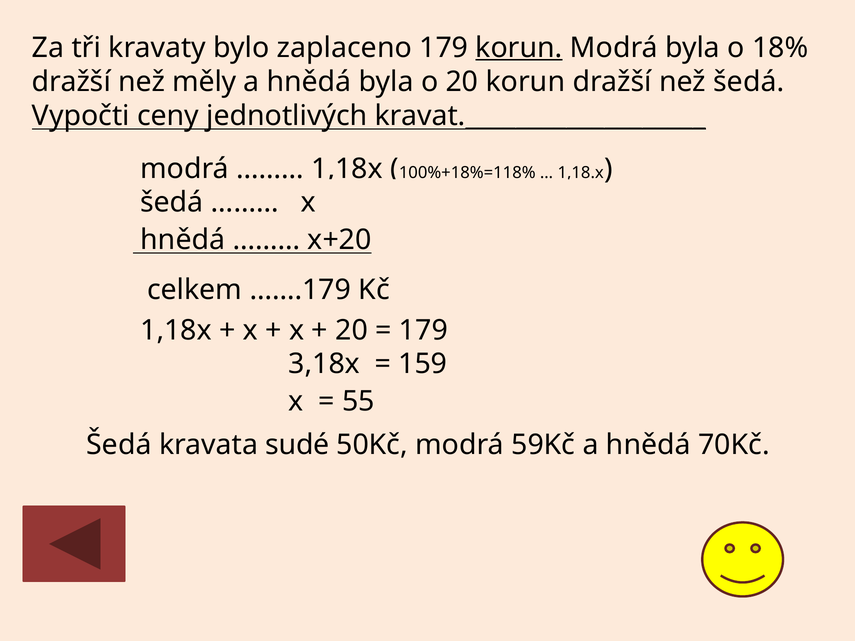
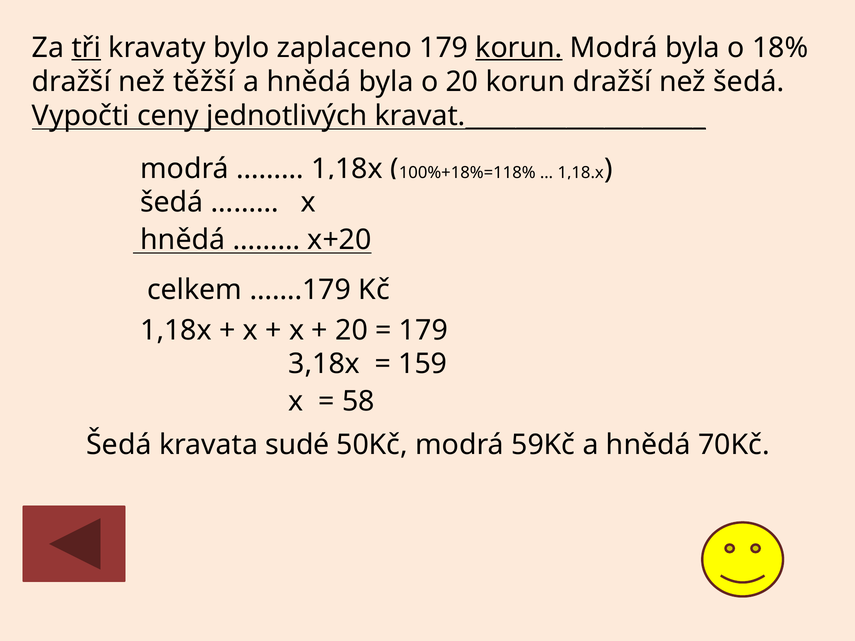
tři underline: none -> present (86, 48)
měly: měly -> těžší (204, 82)
55: 55 -> 58 (358, 402)
